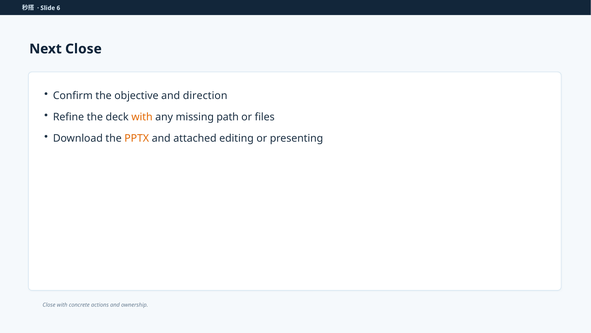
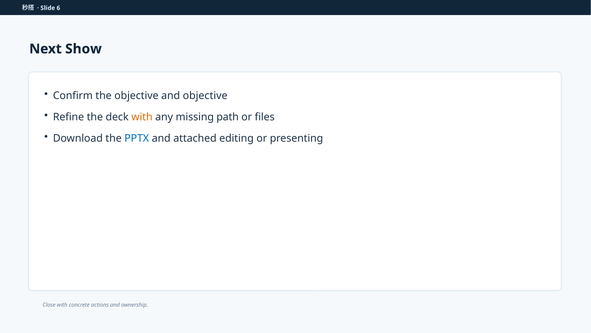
Next Close: Close -> Show (83, 49)
and direction: direction -> objective (205, 96)
PPTX colour: orange -> blue (137, 138)
